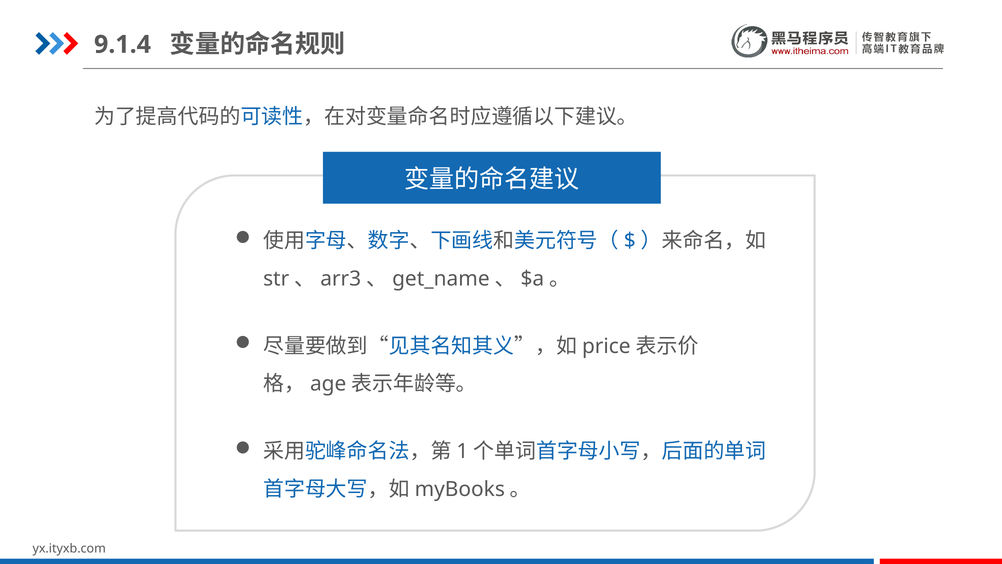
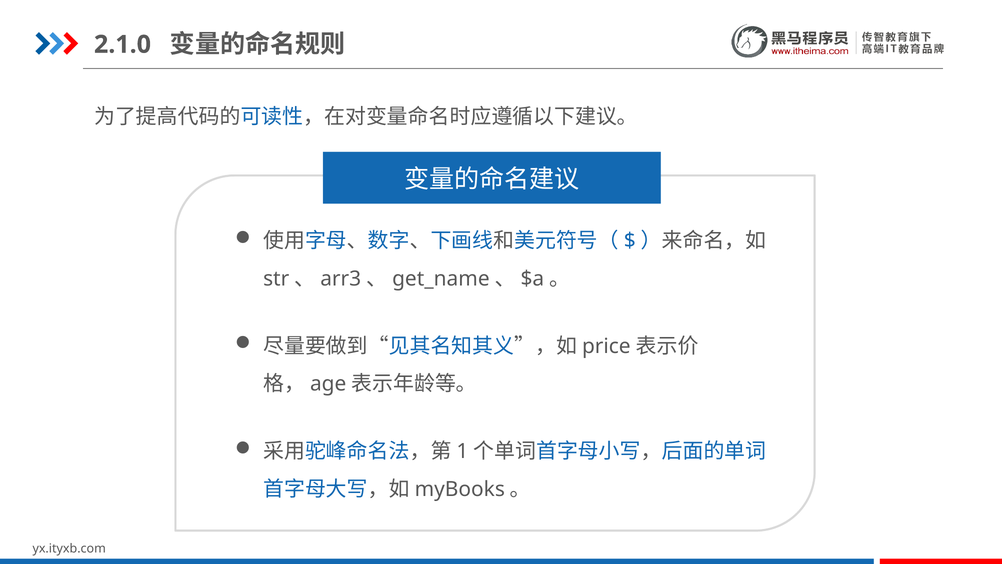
9.1.4: 9.1.4 -> 2.1.0 (123, 44)
